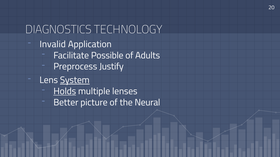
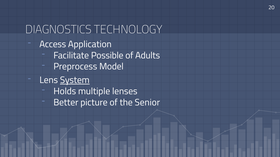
Invalid: Invalid -> Access (53, 44)
Justify: Justify -> Model (111, 67)
Holds underline: present -> none (65, 91)
Neural: Neural -> Senior (147, 103)
